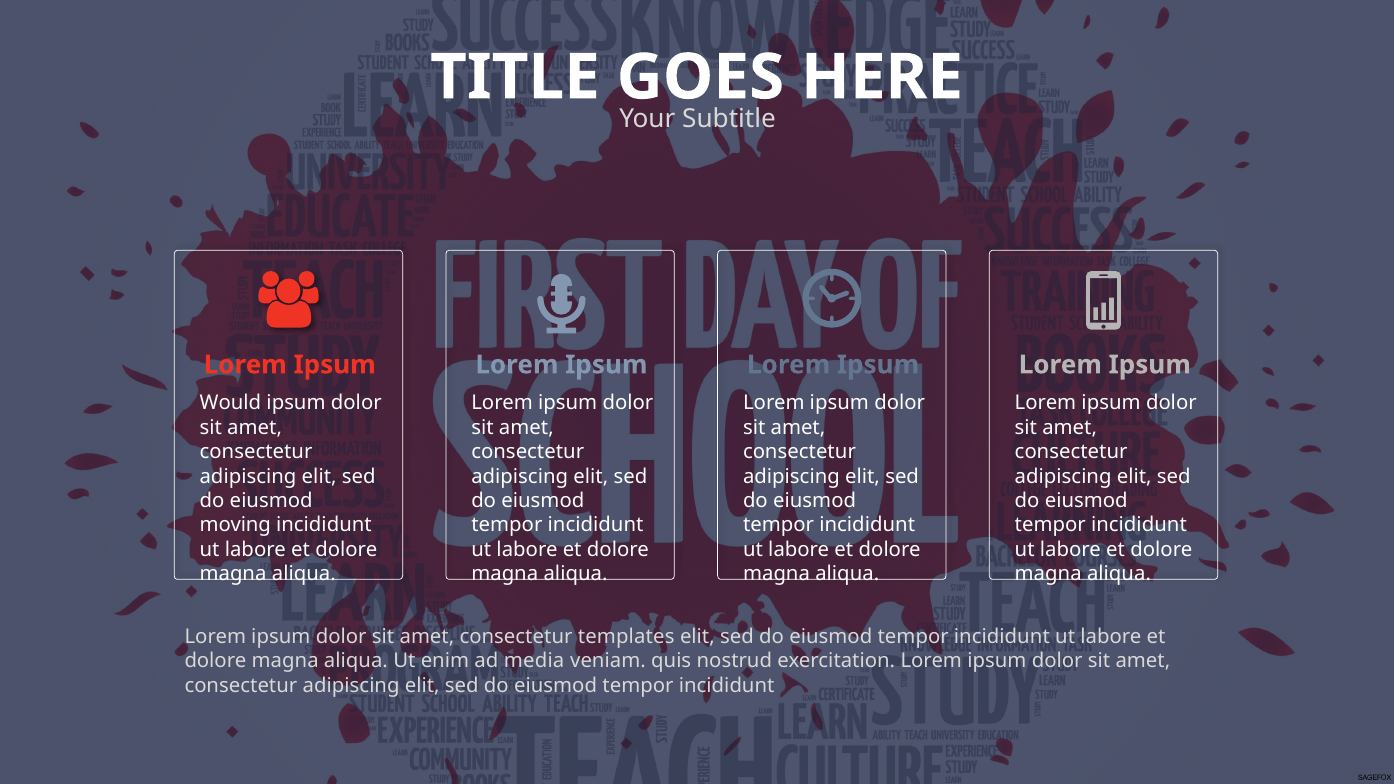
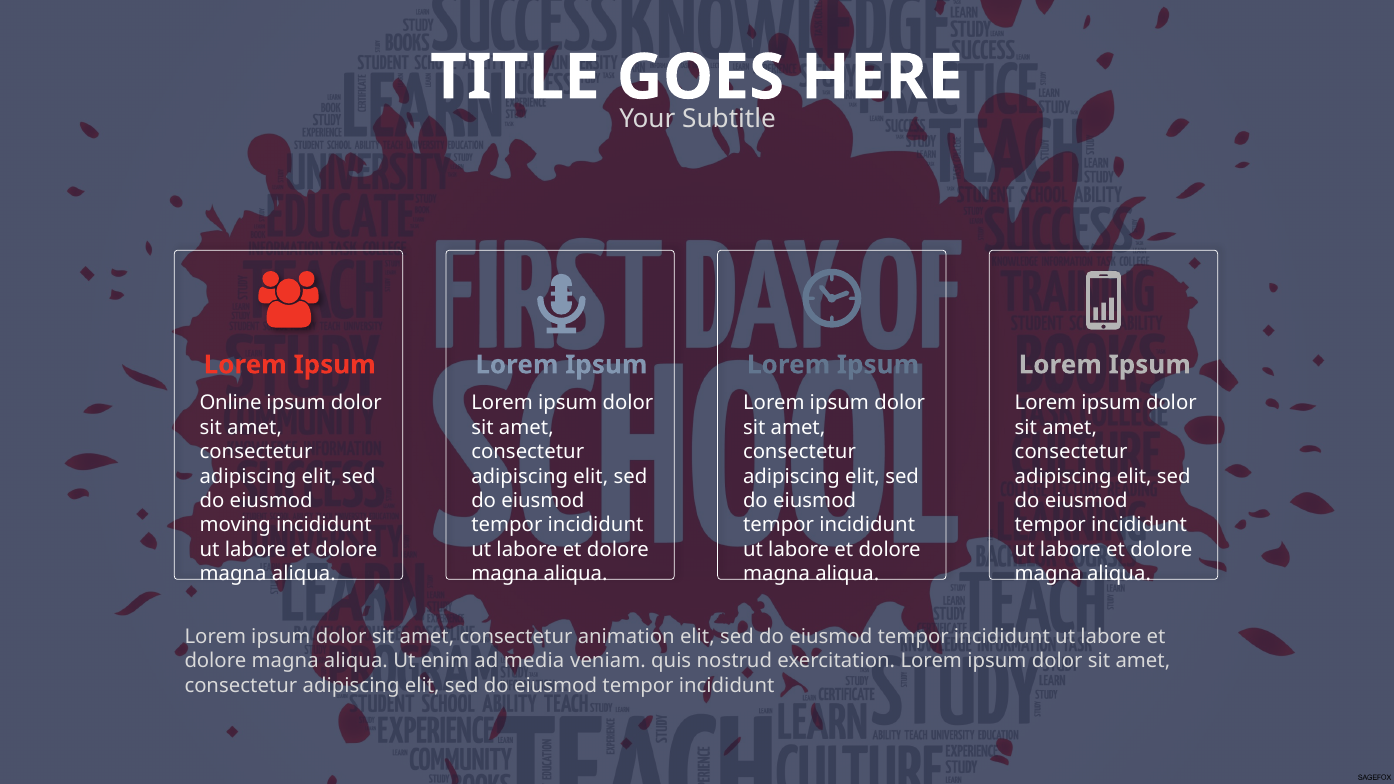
Would: Would -> Online (231, 403)
templates: templates -> animation (626, 637)
